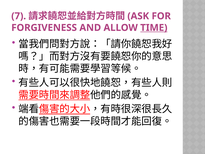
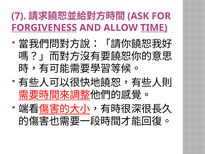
FORGIVENESS underline: none -> present (44, 28)
